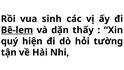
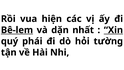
sinh: sinh -> hiện (52, 19)
thấy: thấy -> nhất (83, 30)
Xin underline: none -> present (113, 30)
hiện: hiện -> phái (32, 41)
